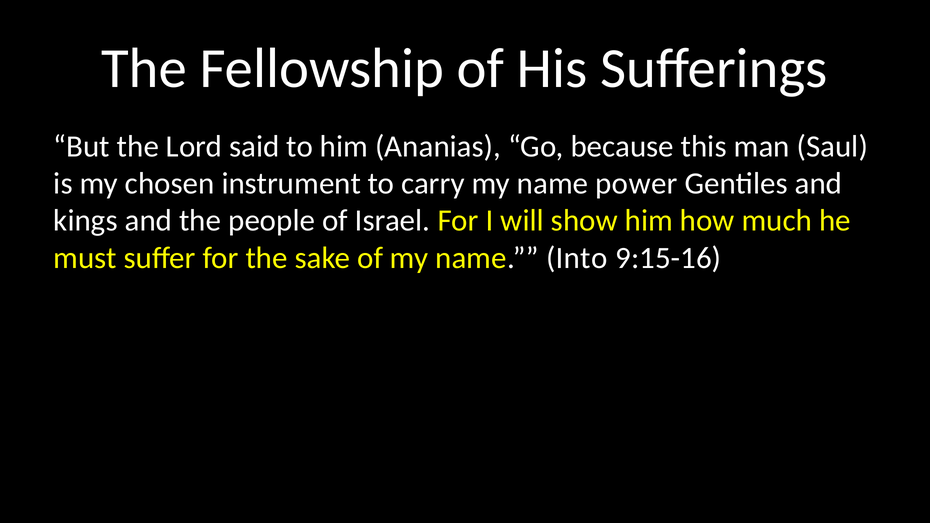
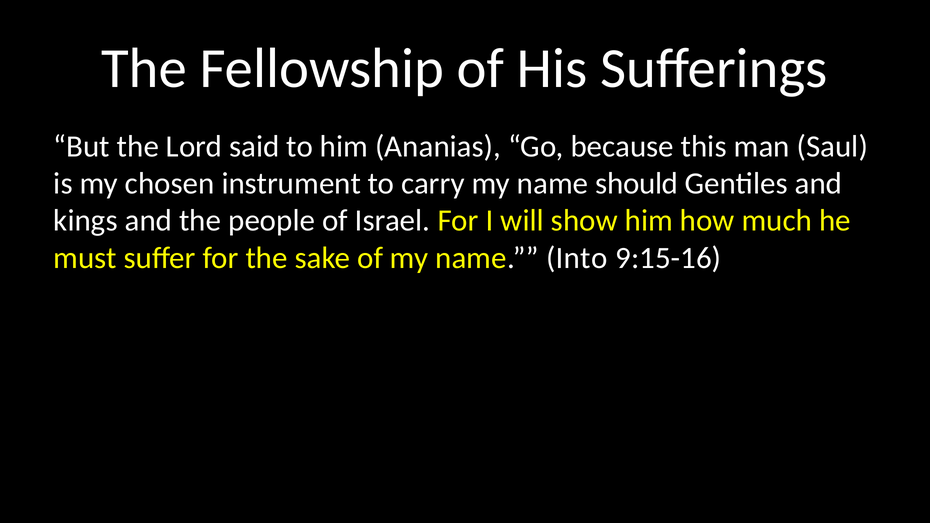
power: power -> should (637, 184)
